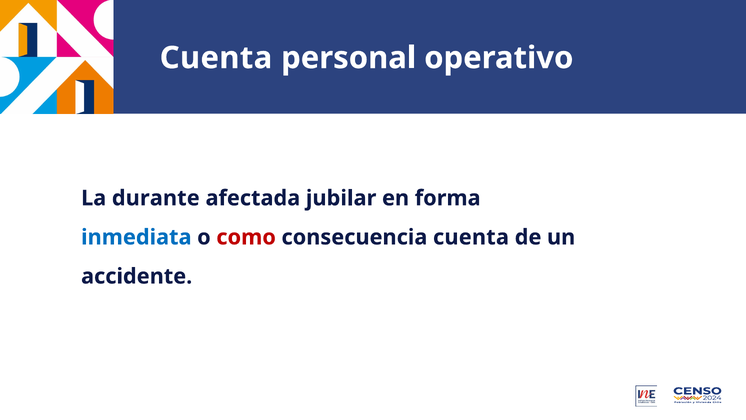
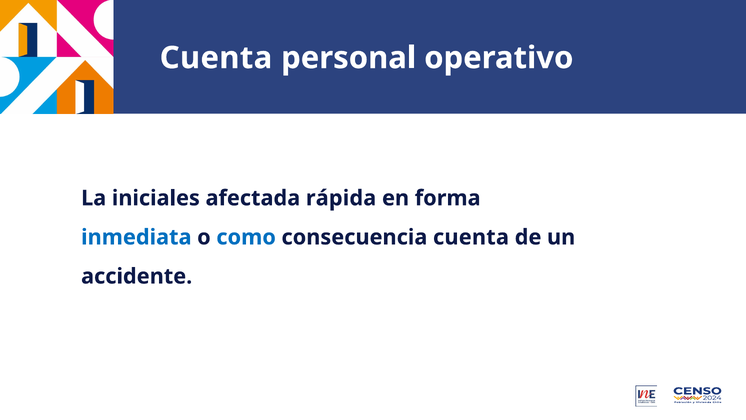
durante: durante -> iniciales (156, 198)
jubilar: jubilar -> rápida (341, 198)
como colour: red -> blue (246, 237)
